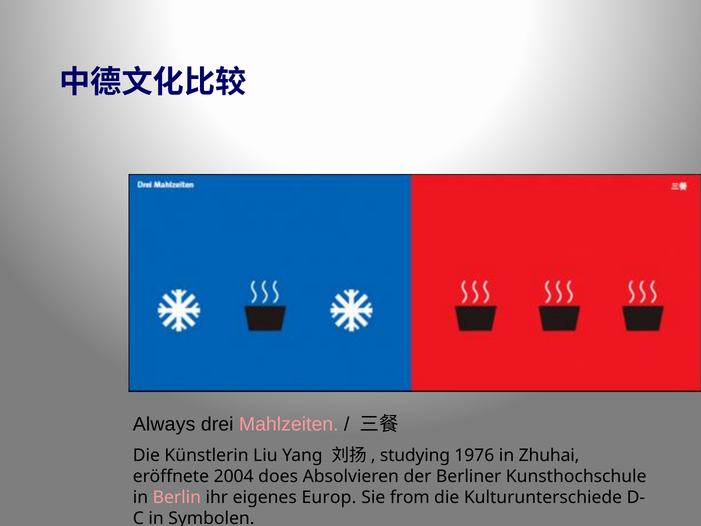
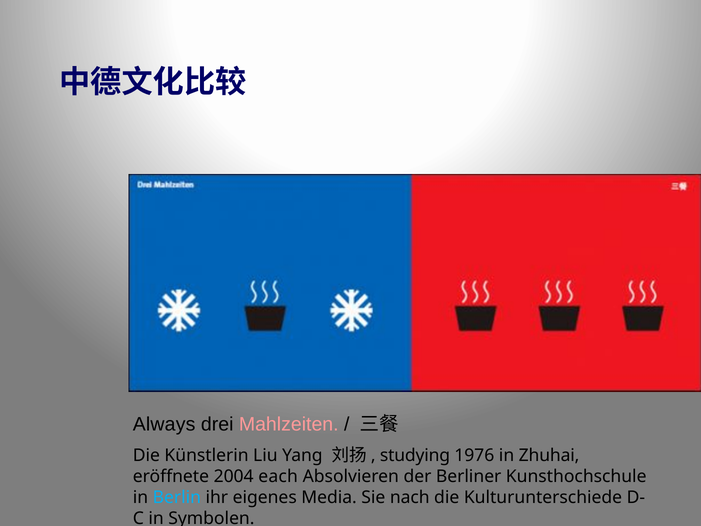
does: does -> each (278, 476)
Berlin colour: pink -> light blue (177, 497)
Europ: Europ -> Media (329, 497)
from: from -> nach (410, 497)
